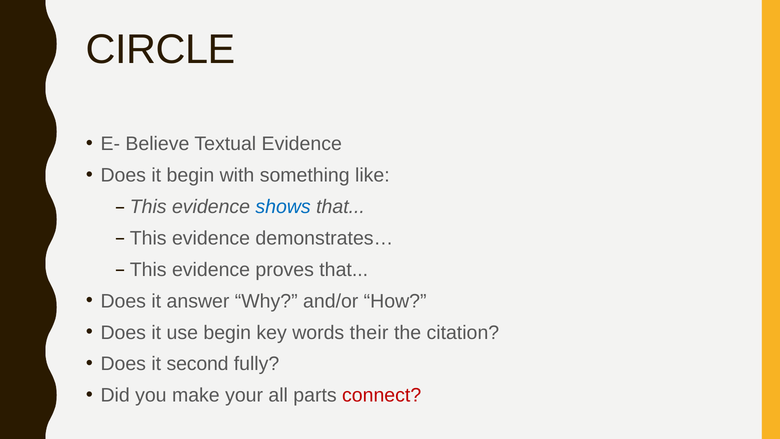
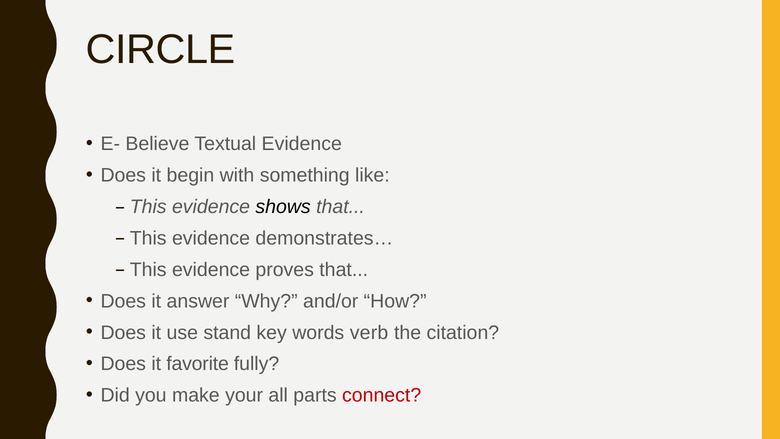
shows colour: blue -> black (283, 207)
use begin: begin -> stand (227, 332)
their: their -> verb (369, 332)
second: second -> favorite (198, 364)
